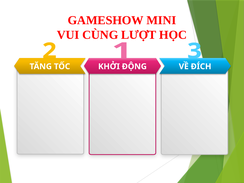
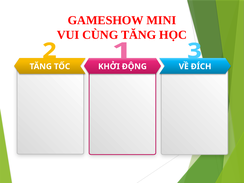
CÙNG LƯỢT: LƯỢT -> TĂNG (139, 35)
